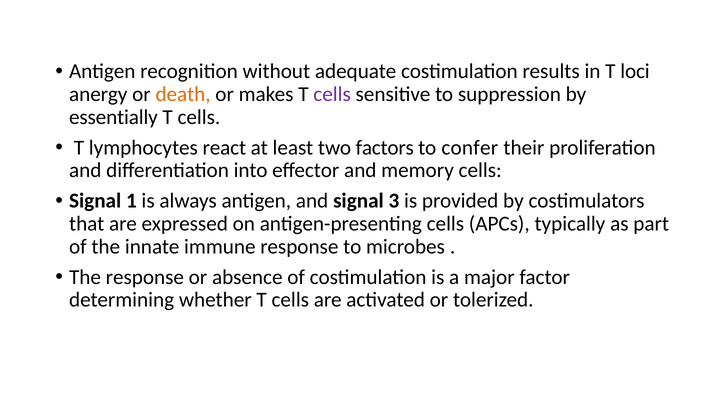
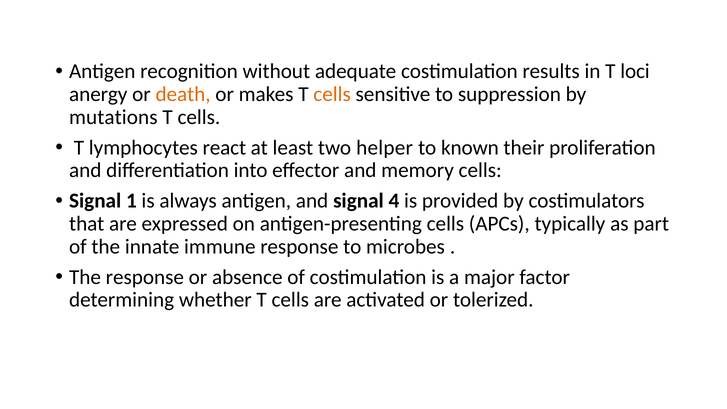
cells colour: purple -> orange (332, 94)
essentially: essentially -> mutations (113, 117)
factors: factors -> helper (385, 148)
confer: confer -> known (470, 148)
3: 3 -> 4 (394, 201)
